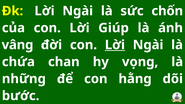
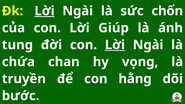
Lời underline: none -> present (45, 11)
vâng: vâng -> tung (17, 45)
những: những -> truyền (24, 79)
